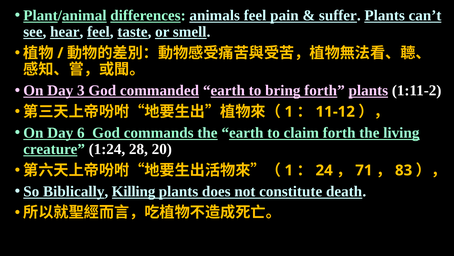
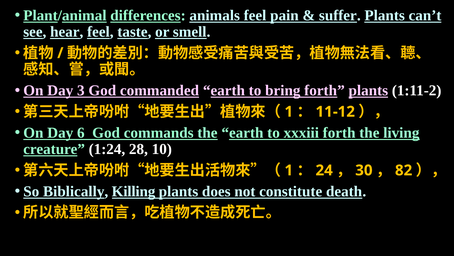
claim: claim -> xxxiii (301, 133)
20: 20 -> 10 (162, 149)
71: 71 -> 30 (364, 170)
83: 83 -> 82 (404, 170)
